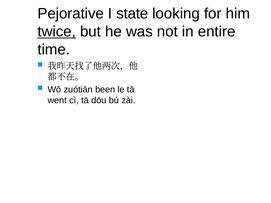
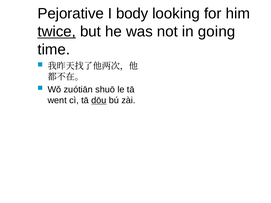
state: state -> body (132, 13)
entire: entire -> going (217, 32)
been: been -> shuō (105, 90)
dōu underline: none -> present (99, 100)
